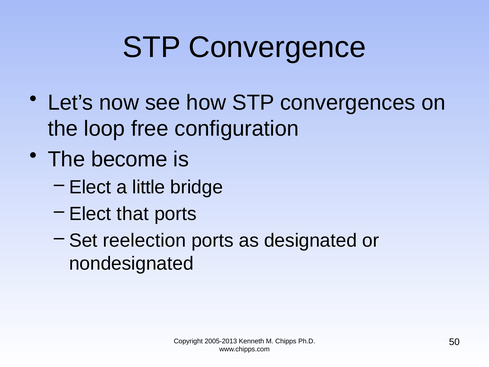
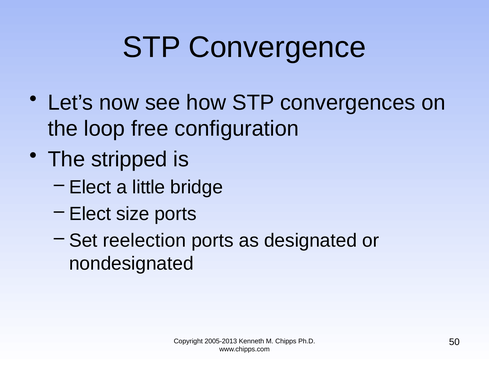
become: become -> stripped (129, 159)
that: that -> size (133, 214)
